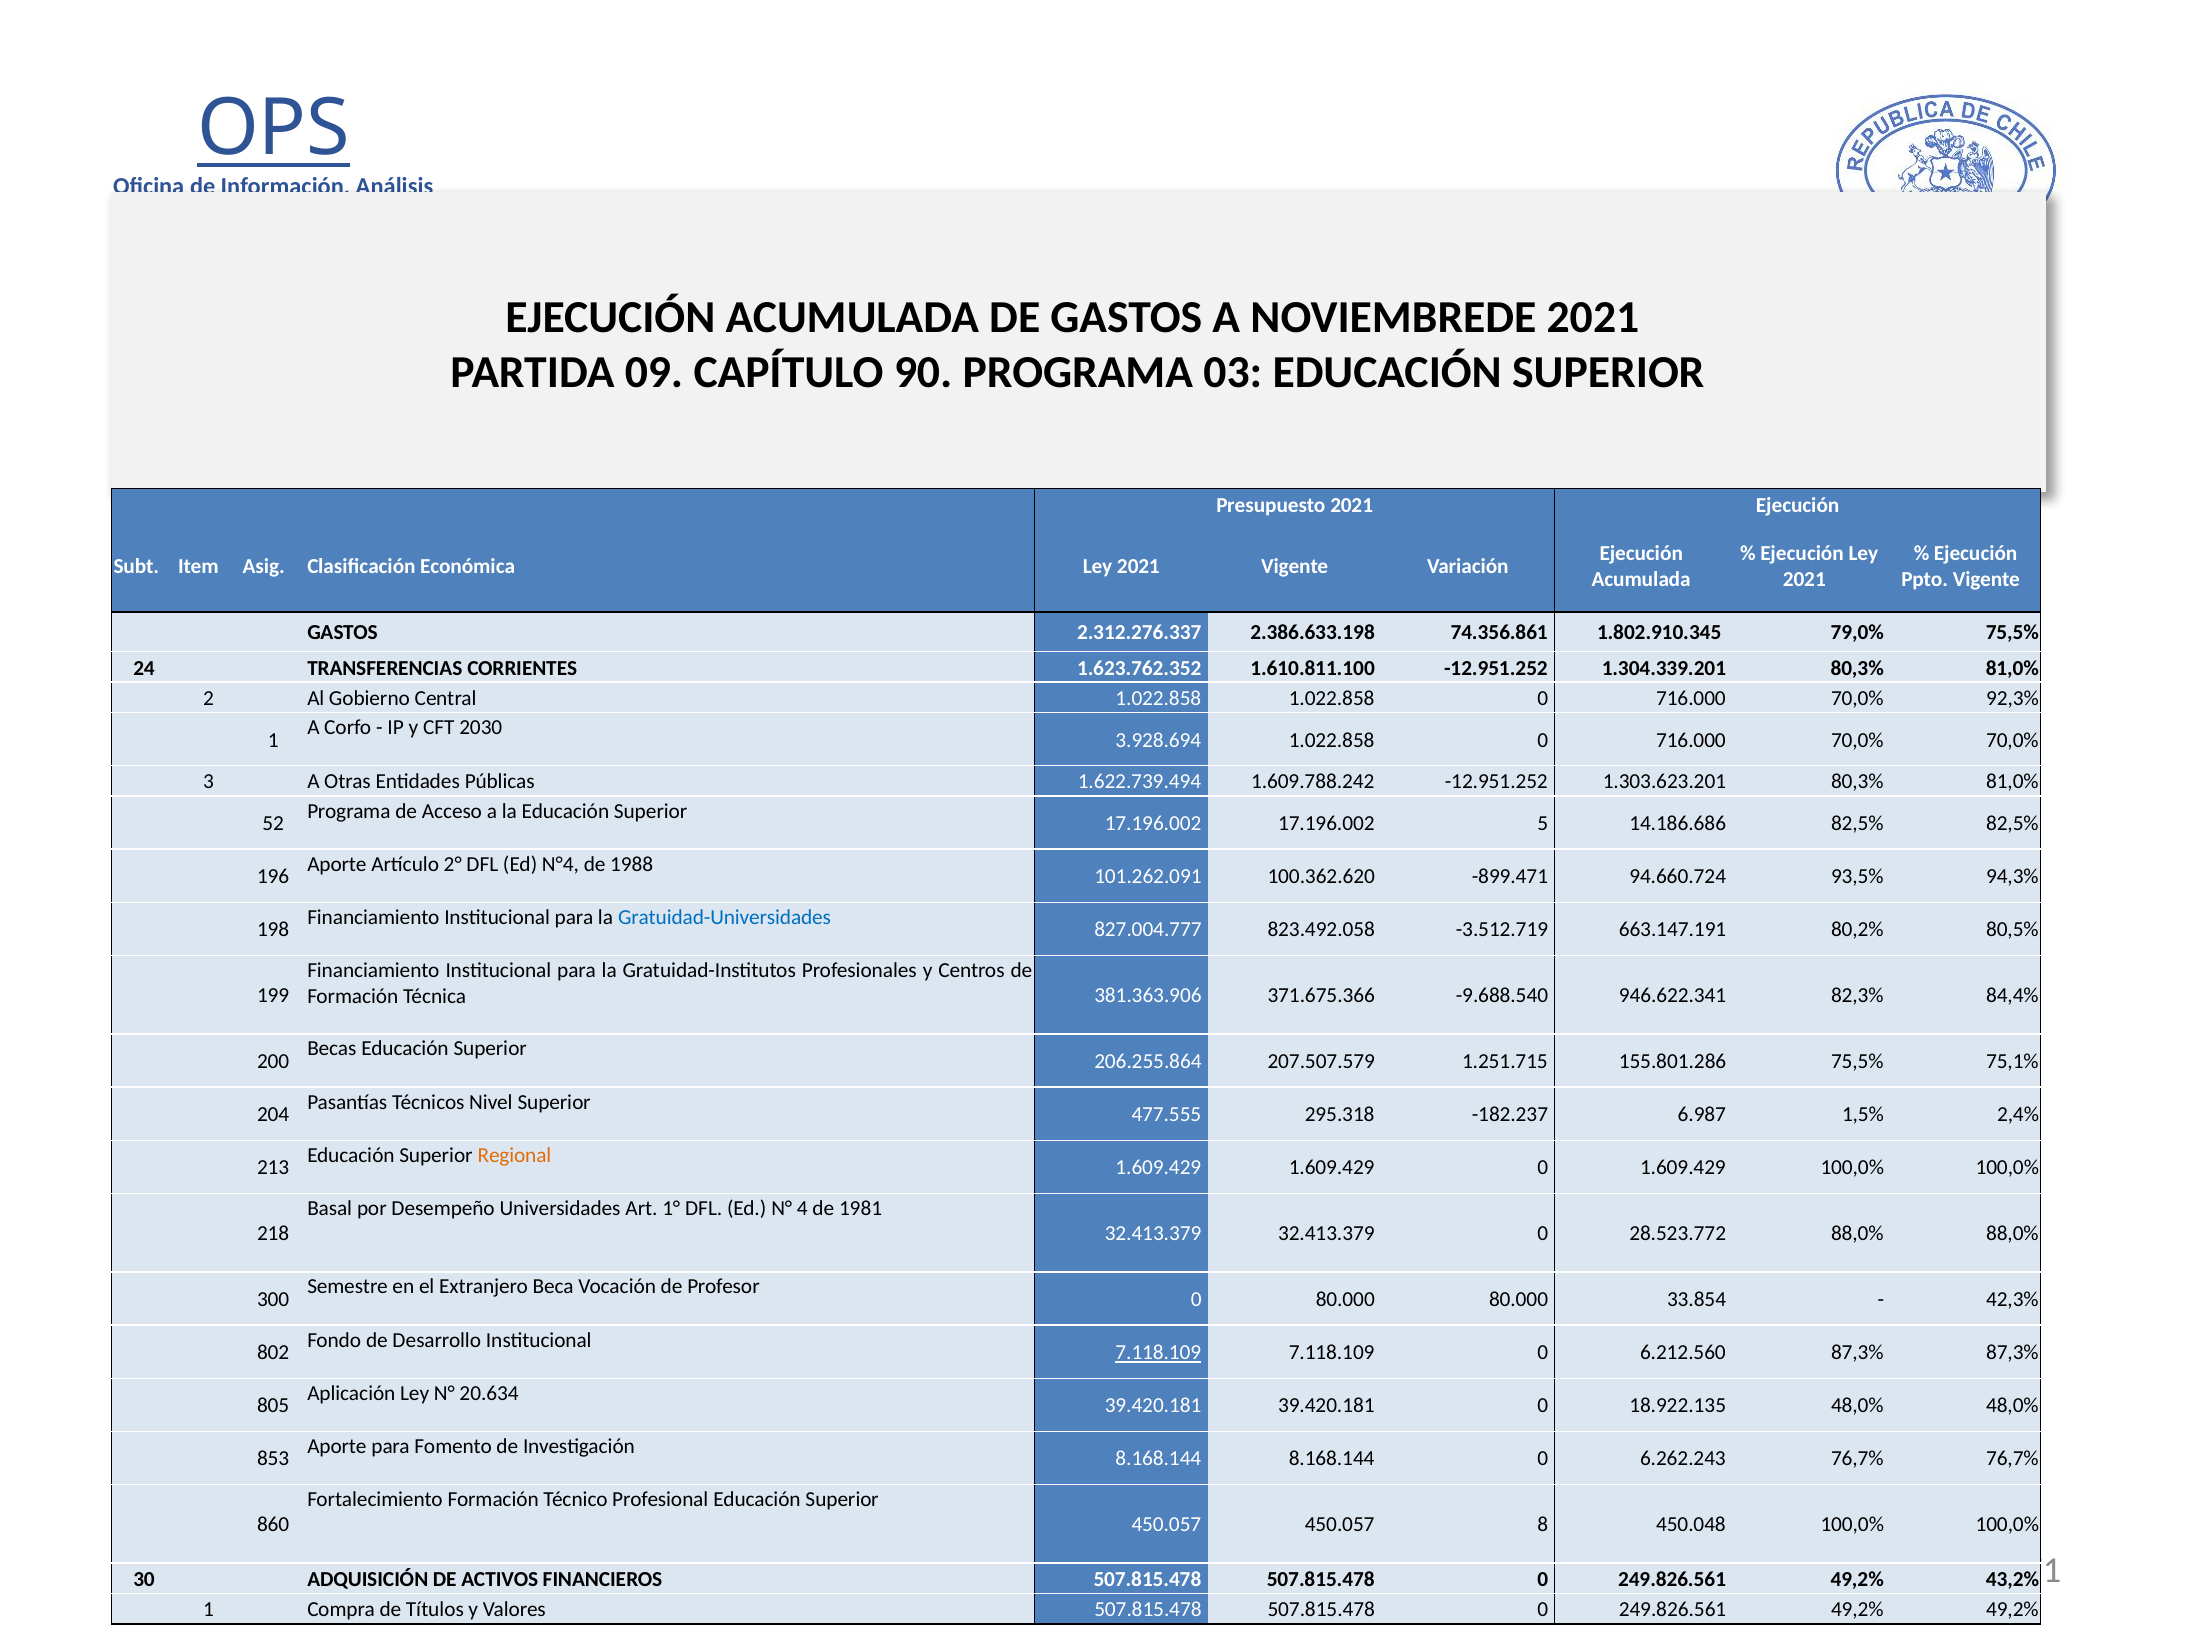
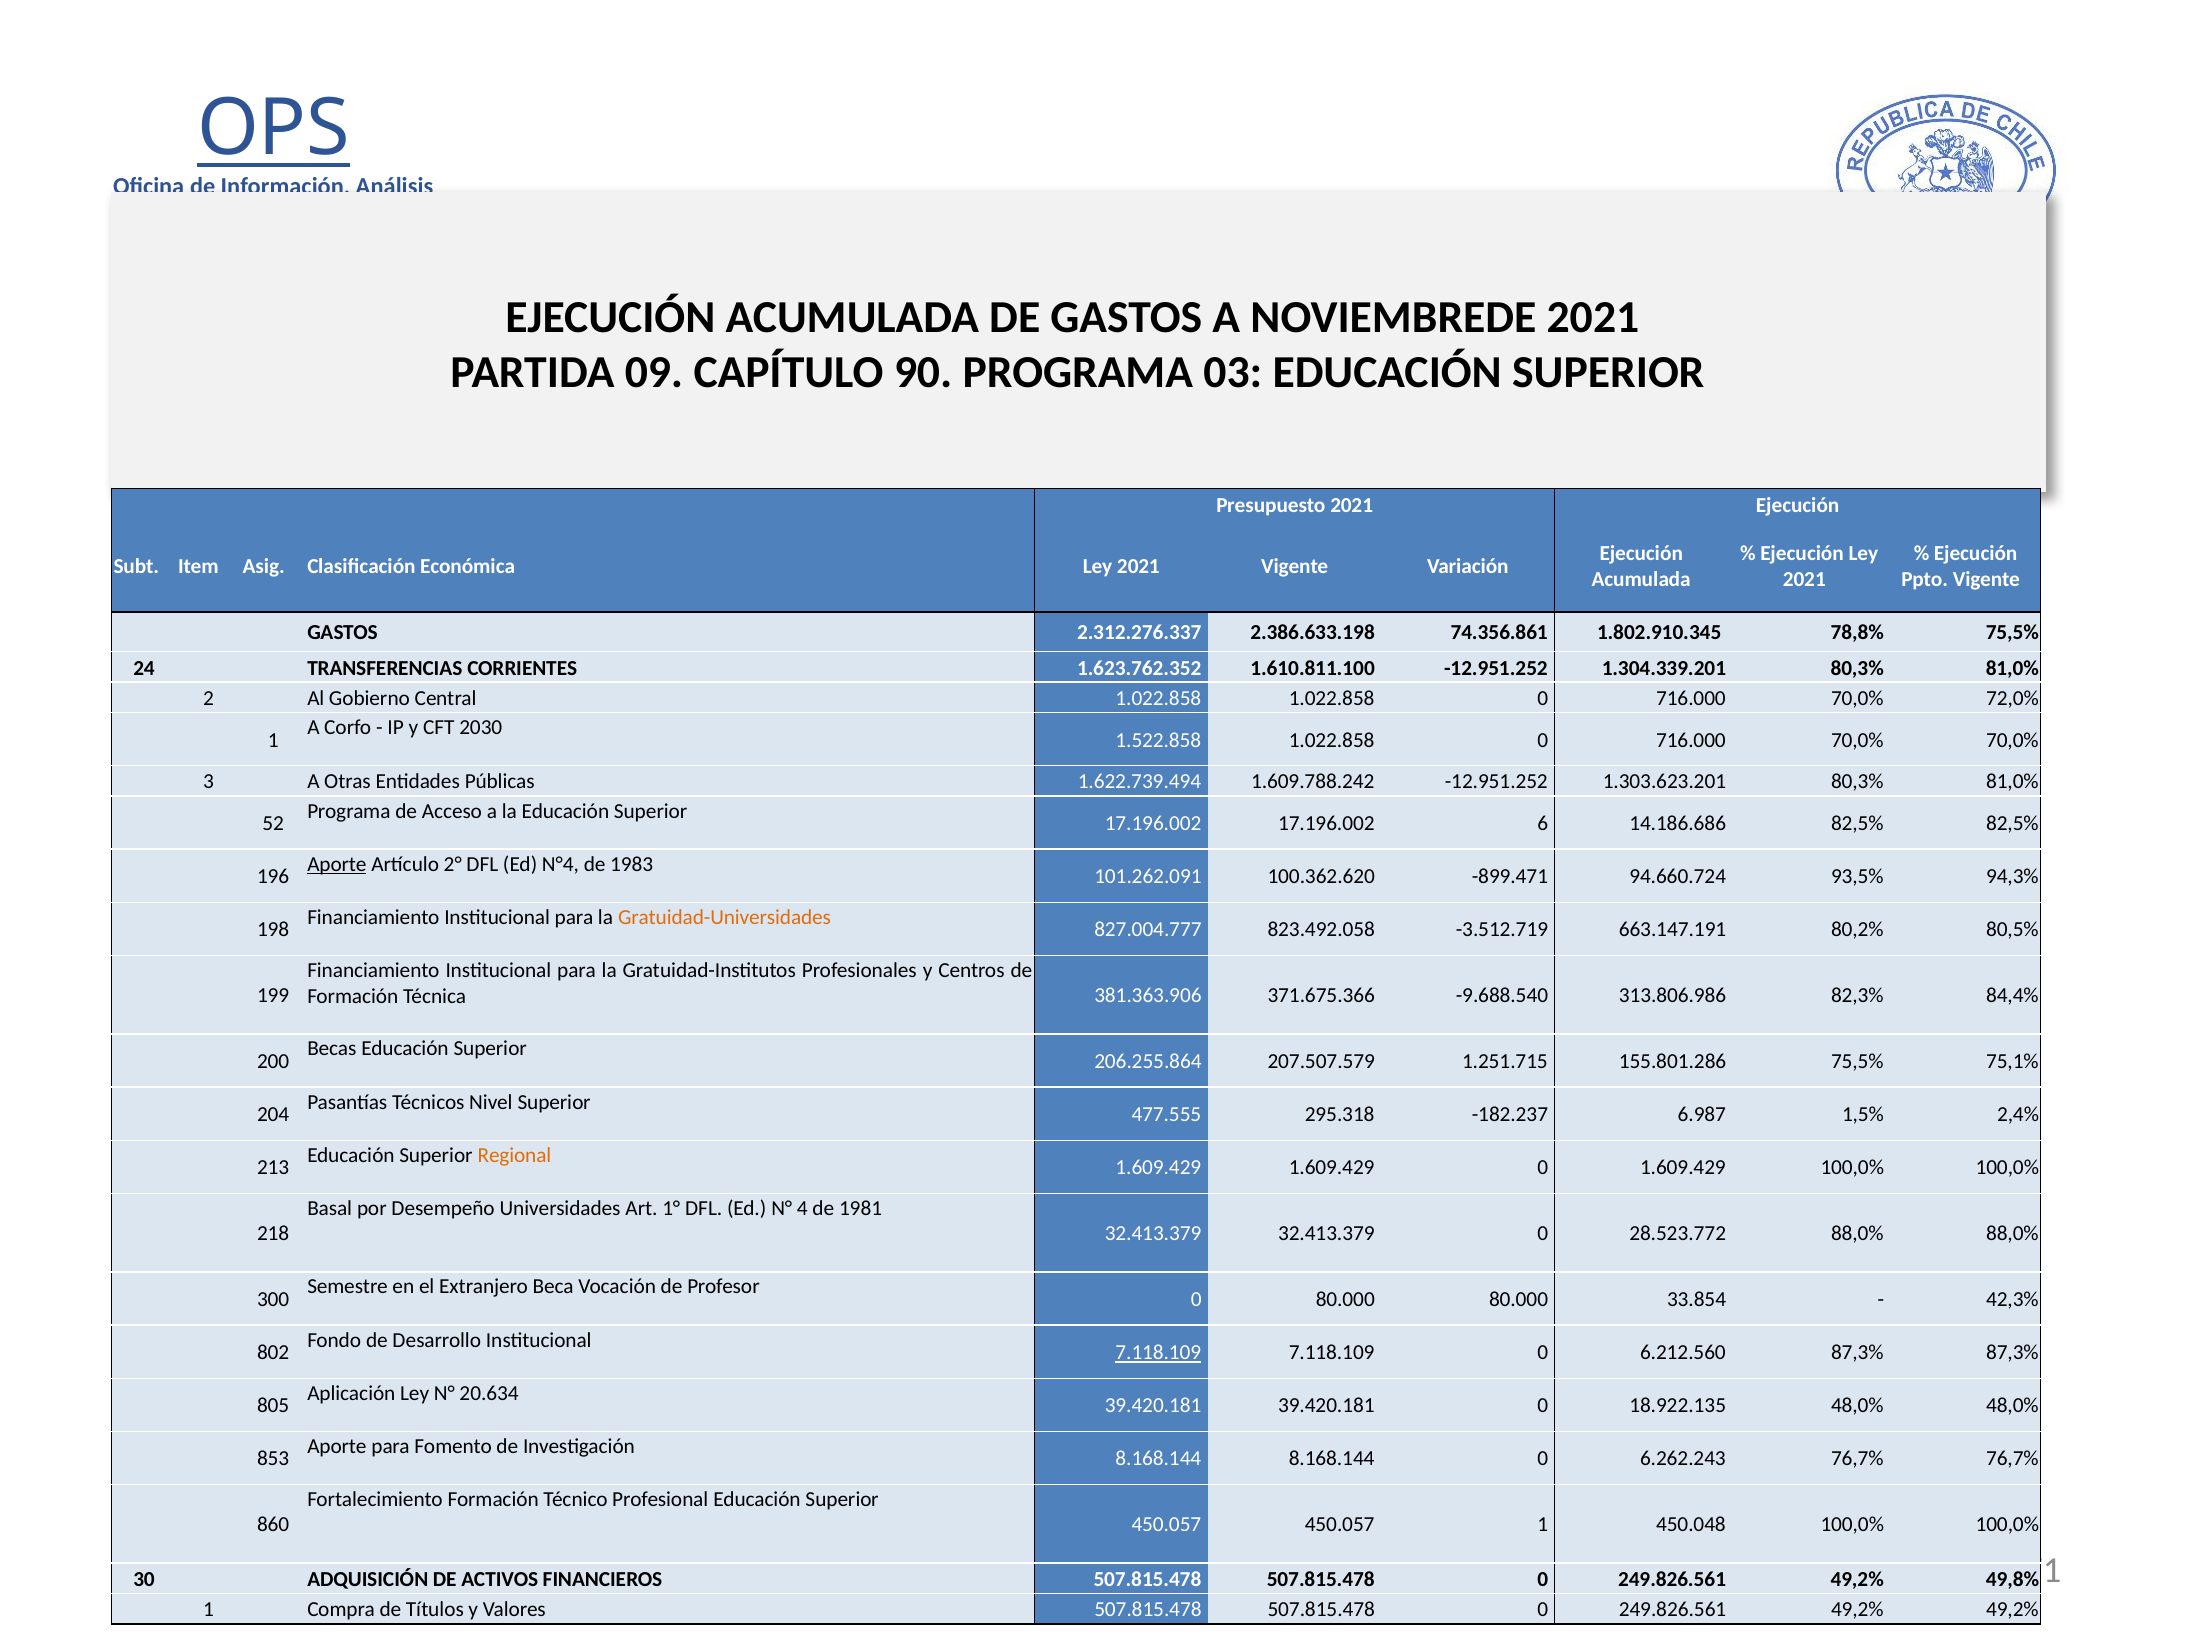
79,0%: 79,0% -> 78,8% (1857, 633)
92,3%: 92,3% -> 72,0% (2013, 698)
3.928.694: 3.928.694 -> 1.522.858 (1158, 740)
5: 5 -> 6 (1543, 824)
Aporte underline: none -> present (337, 864)
1988: 1988 -> 1983 (632, 864)
Gratuidad-Universidades colour: blue -> orange (725, 917)
946.622.341: 946.622.341 -> 313.806.986 (1673, 996)
450.057 8: 8 -> 1 (1543, 1525)
43,2%: 43,2% -> 49,8% (2012, 1579)
